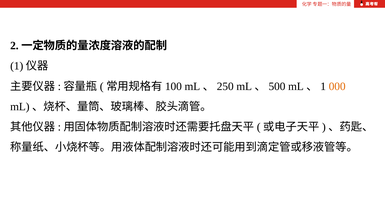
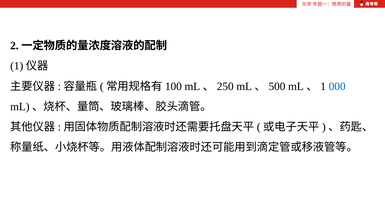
000 colour: orange -> blue (337, 86)
